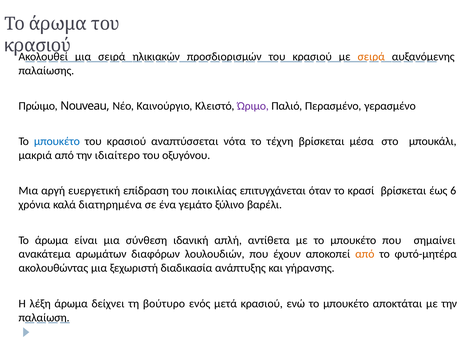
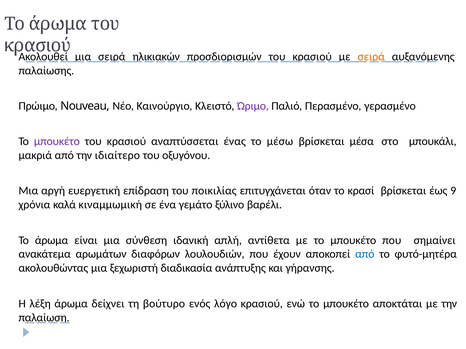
μπουκέτο colour: blue -> purple (57, 142)
νότα: νότα -> ένας (235, 142)
τέχνη: τέχνη -> μέσω (280, 142)
6: 6 -> 9 (453, 191)
διατηρημένα: διατηρημένα -> κιναμμωμική (110, 205)
από colour: orange -> blue (365, 254)
μετά: μετά -> λόγο (226, 304)
